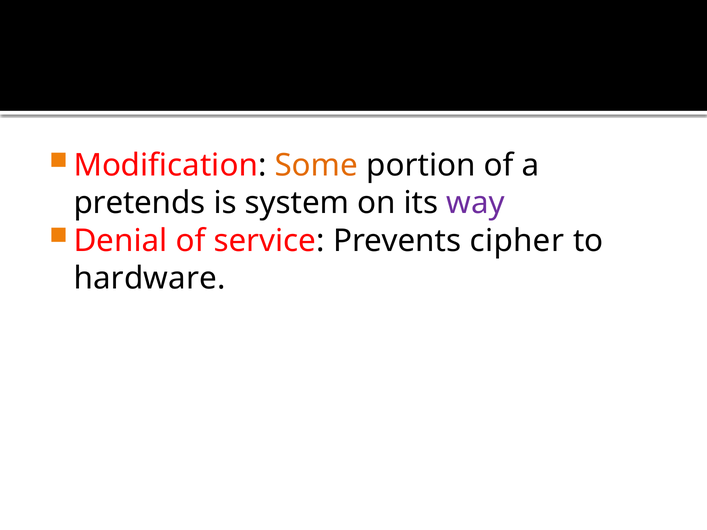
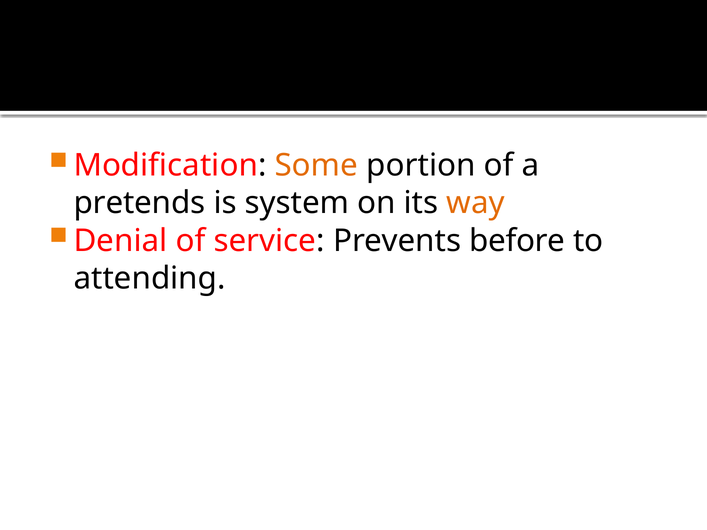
way colour: purple -> orange (476, 203)
cipher: cipher -> before (517, 241)
hardware: hardware -> attending (150, 279)
